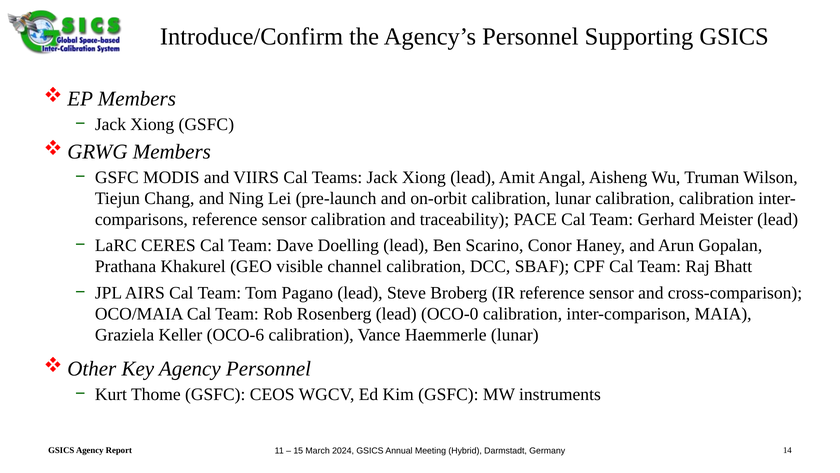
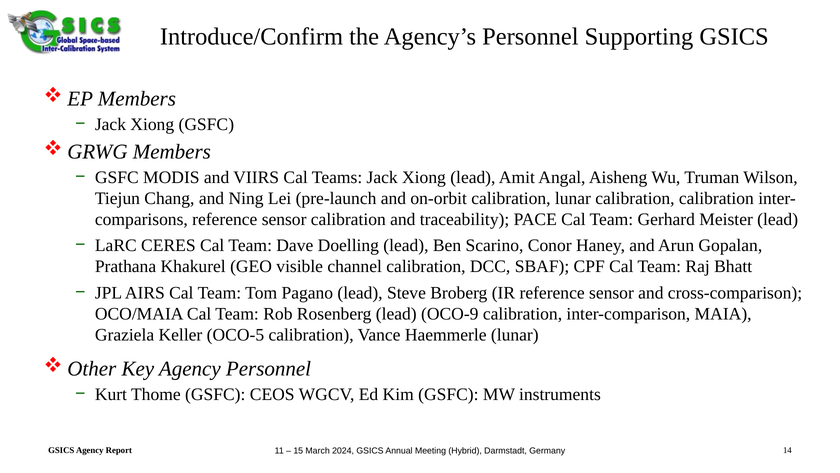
OCO-0: OCO-0 -> OCO-9 (450, 314)
OCO-6: OCO-6 -> OCO-5 (235, 335)
